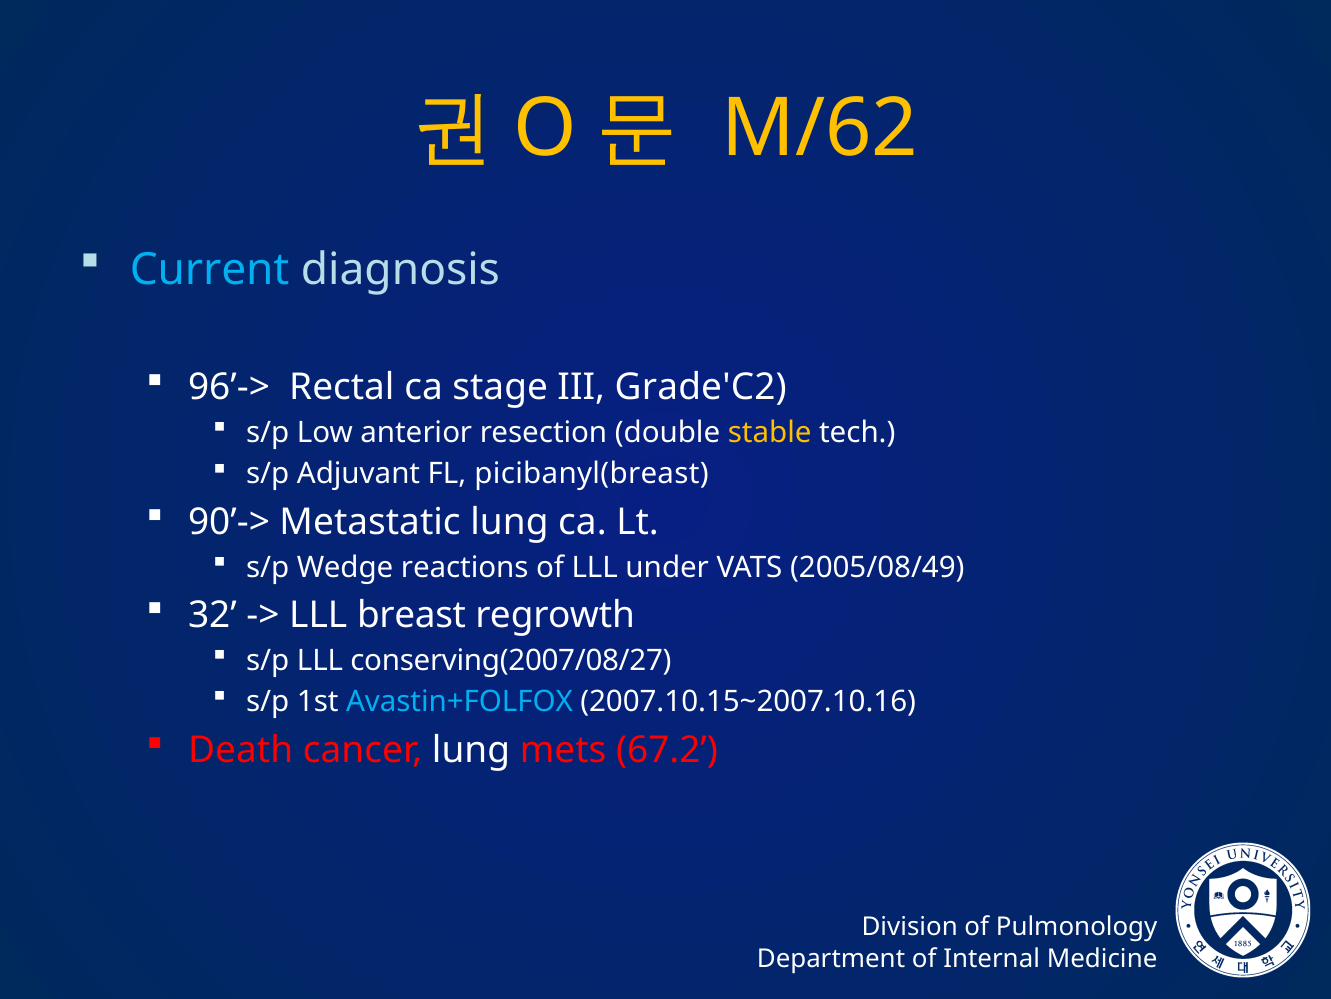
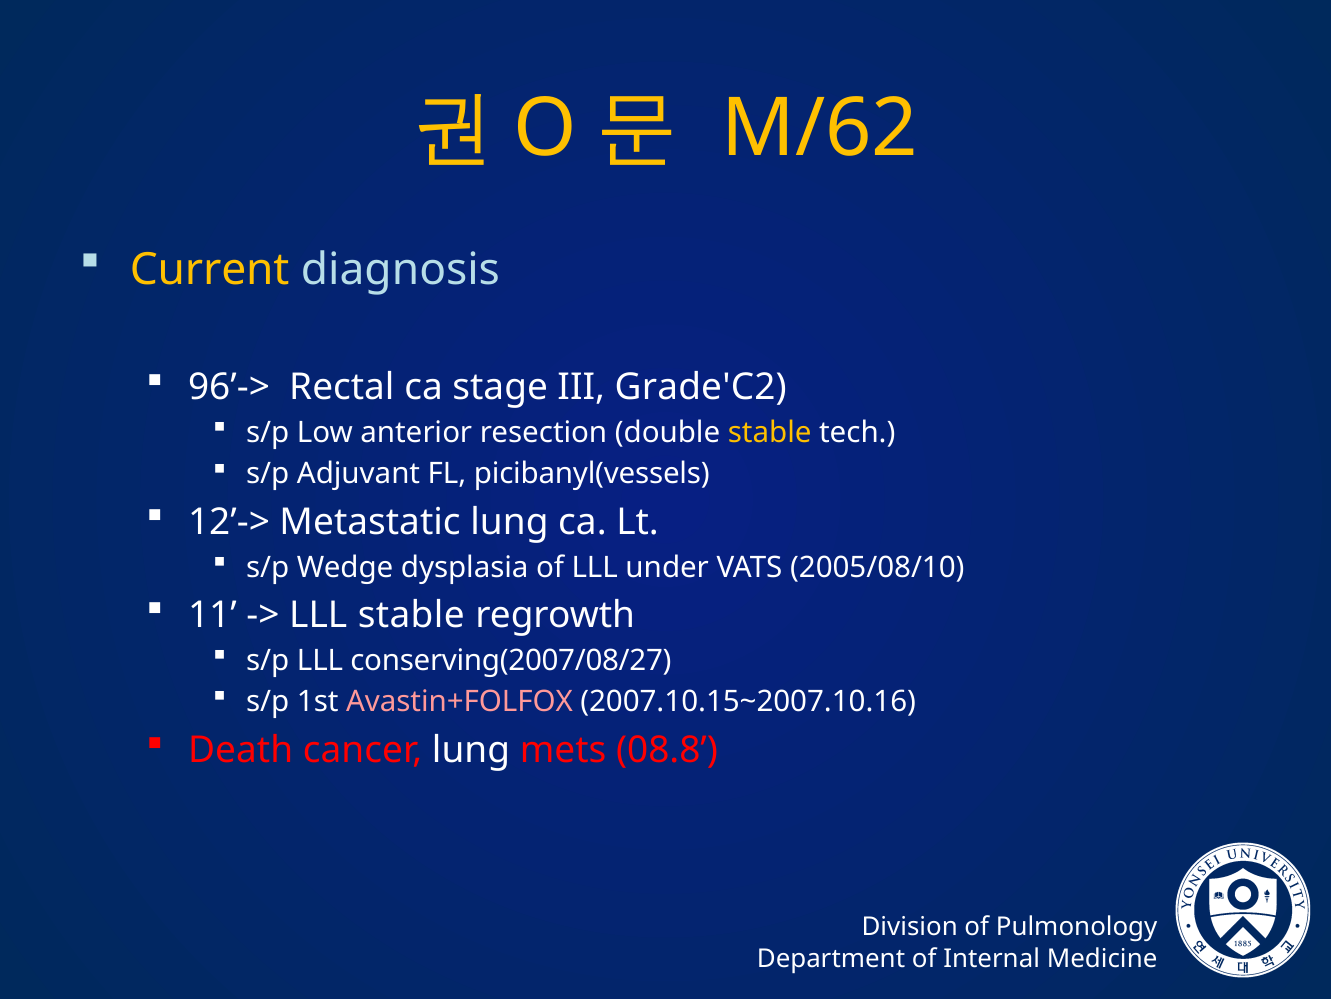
Current colour: light blue -> yellow (210, 269)
picibanyl(breast: picibanyl(breast -> picibanyl(vessels (592, 474)
90’->: 90’-> -> 12’-> (229, 522)
reactions: reactions -> dysplasia (465, 567)
2005/08/49: 2005/08/49 -> 2005/08/10 (877, 567)
32: 32 -> 11 (212, 615)
LLL breast: breast -> stable (411, 615)
Avastin+FOLFOX colour: light blue -> pink (459, 702)
67.2: 67.2 -> 08.8 (667, 749)
